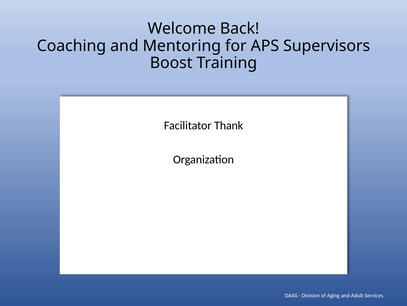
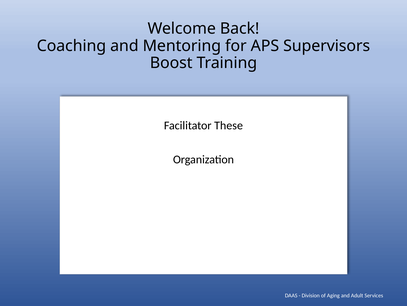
Thank: Thank -> These (229, 125)
